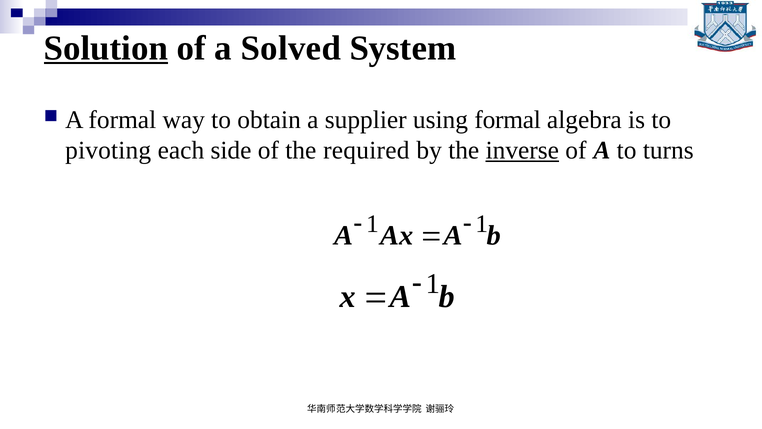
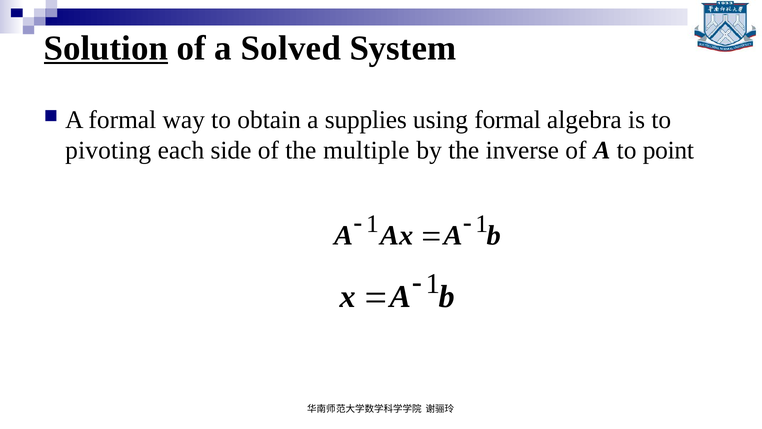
supplier: supplier -> supplies (366, 120)
required: required -> multiple (366, 150)
inverse underline: present -> none (522, 150)
turns: turns -> point (668, 150)
